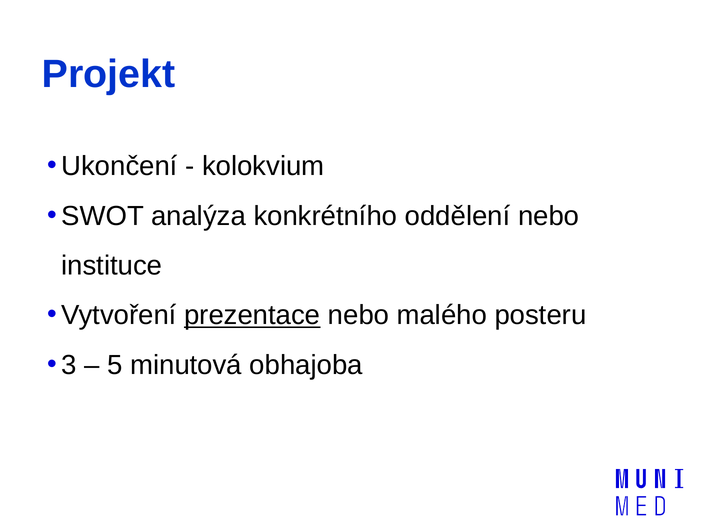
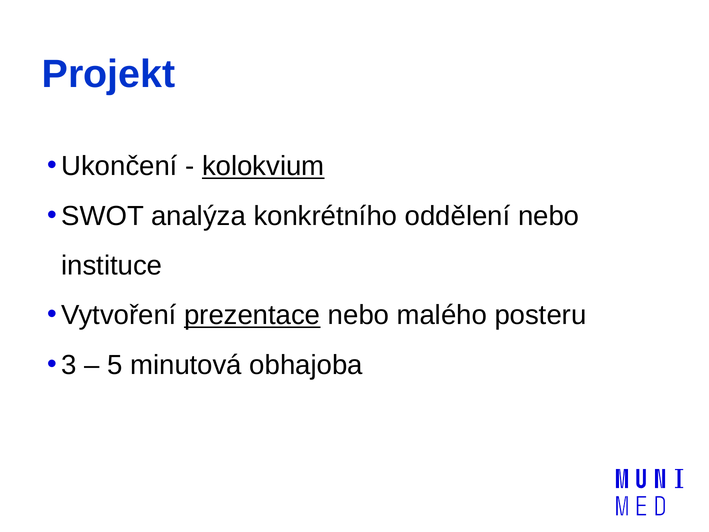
kolokvium underline: none -> present (263, 166)
